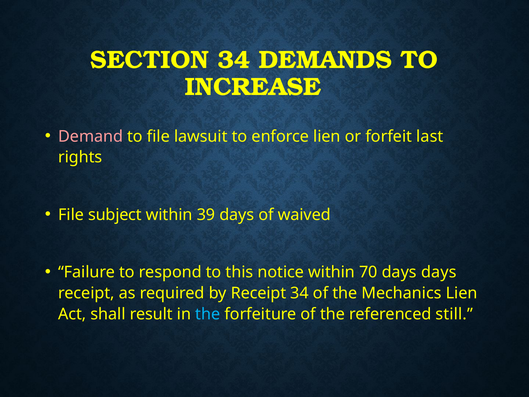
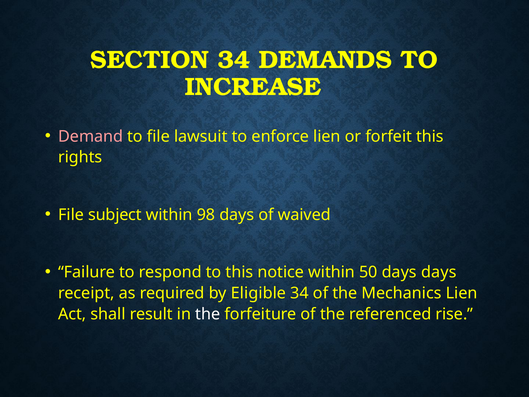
forfeit last: last -> this (430, 136)
39: 39 -> 98 (206, 215)
70: 70 -> 50 (368, 272)
by Receipt: Receipt -> Eligible (258, 293)
the colour: light blue -> white (208, 314)
still: still -> rise (454, 314)
